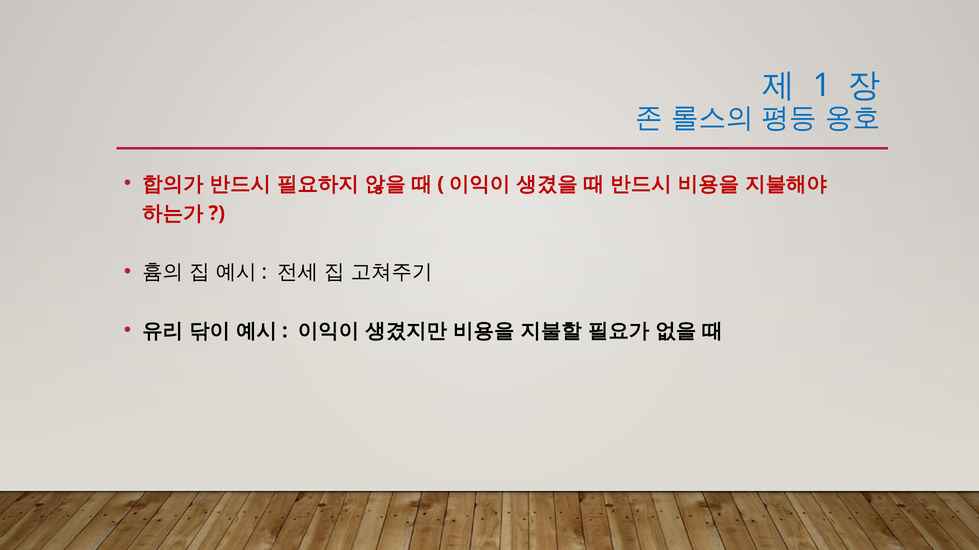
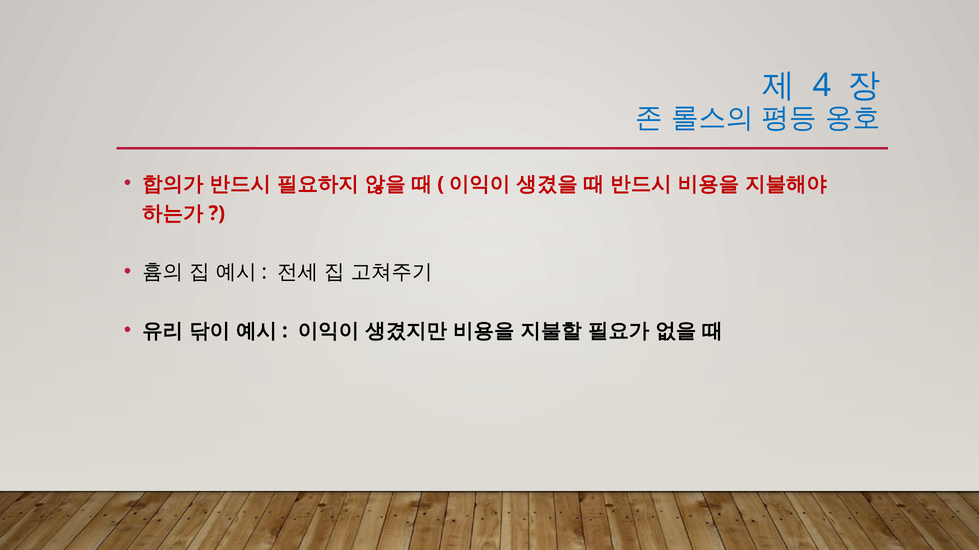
1: 1 -> 4 (822, 86)
